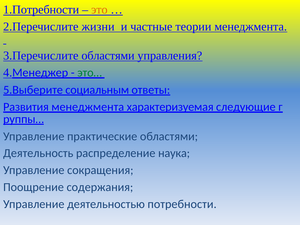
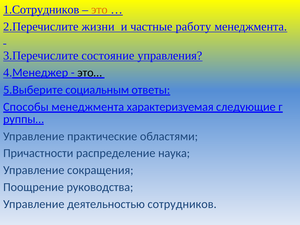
1.Потребности: 1.Потребности -> 1.Сотрудников (41, 10)
теории: теории -> работу (193, 27)
3.Перечислите областями: областями -> состояние (108, 56)
это… colour: green -> black (90, 73)
Развития: Развития -> Способы (26, 107)
Деятельность: Деятельность -> Причастности (38, 153)
содержания: содержания -> руководства (100, 187)
потребности: потребности -> сотрудников (182, 204)
